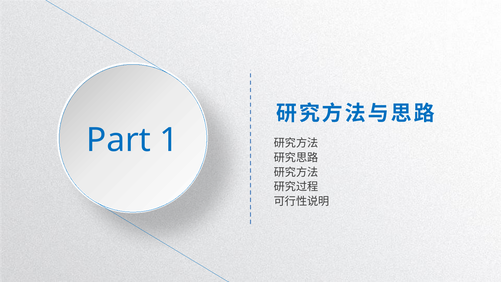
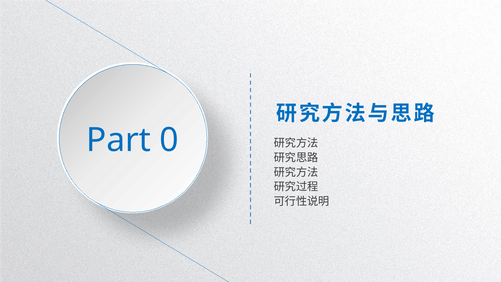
1: 1 -> 0 (169, 140)
